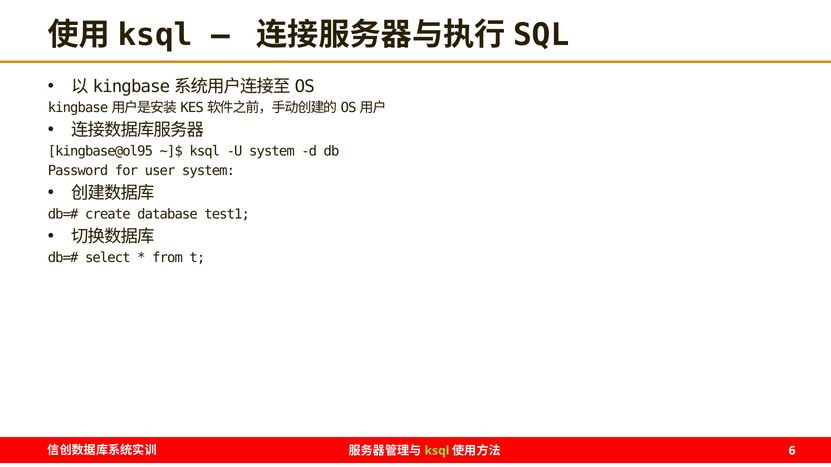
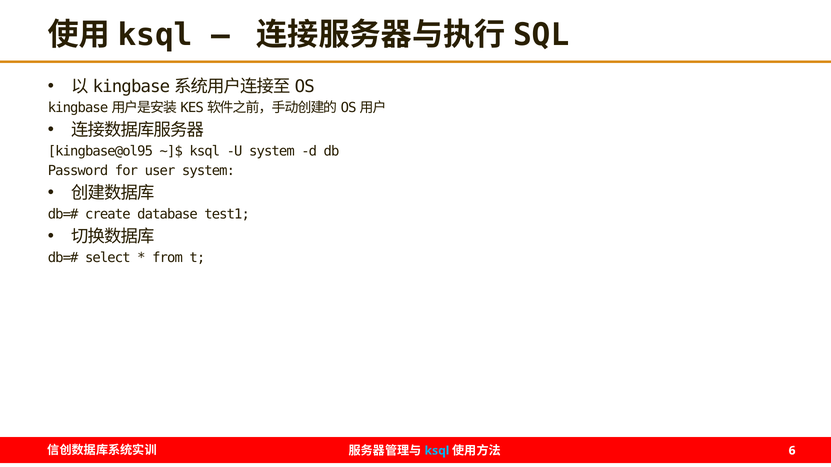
ksql colour: light green -> light blue (437, 451)
